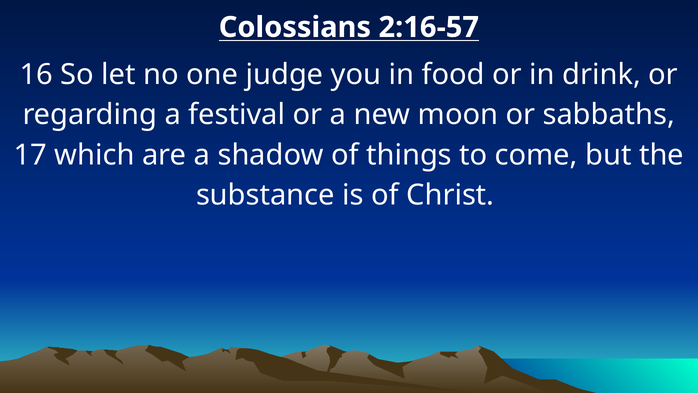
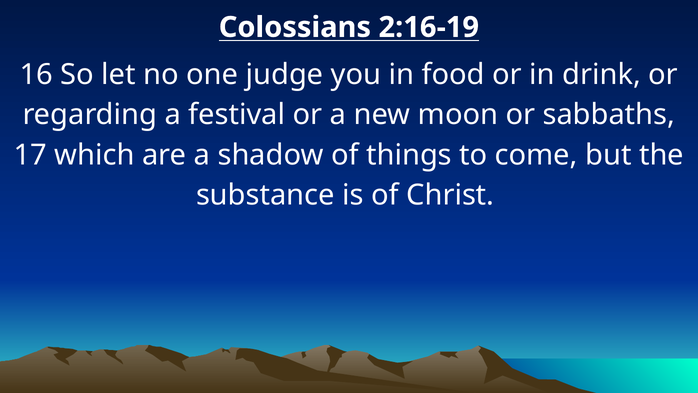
2:16-57: 2:16-57 -> 2:16-19 (429, 27)
